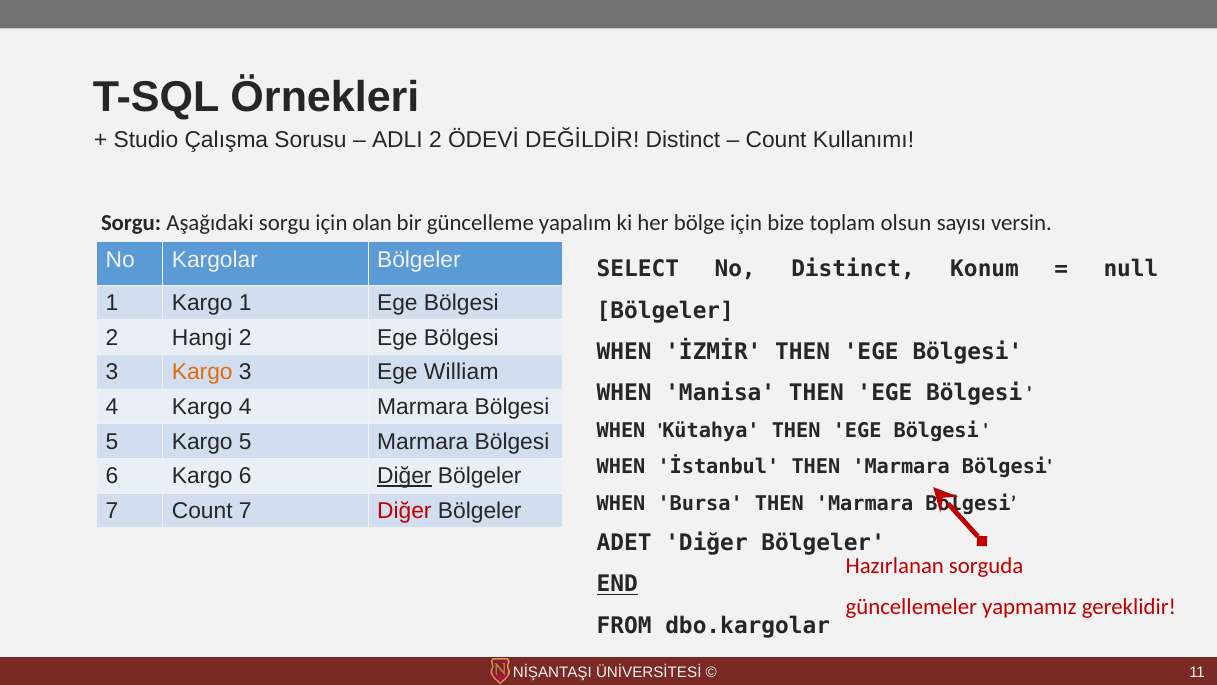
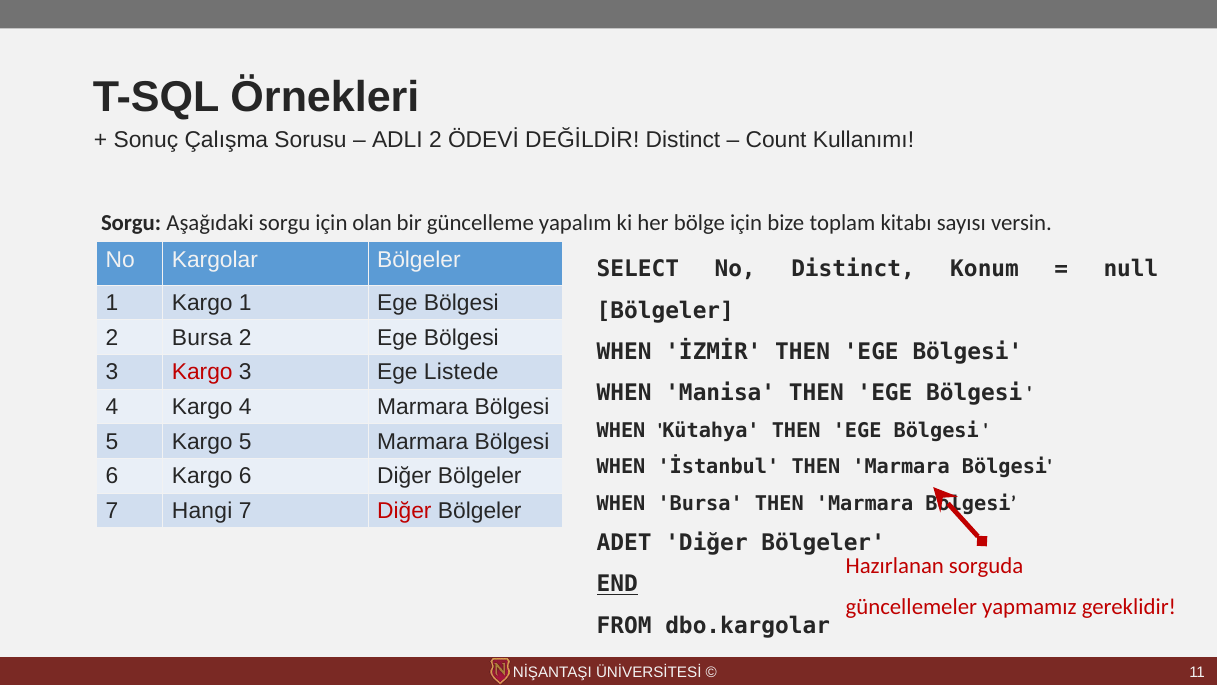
Studio: Studio -> Sonuç (146, 140)
olsun: olsun -> kitabı (906, 223)
2 Hangi: Hangi -> Bursa (202, 337)
Kargo colour: orange -> red (202, 372)
William: William -> Listede (461, 372)
Diğer underline: present -> none (404, 476)
7 Count: Count -> Hangi (202, 511)
